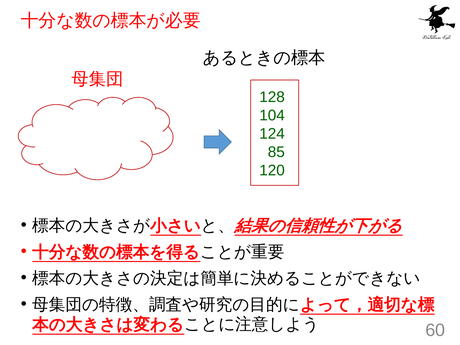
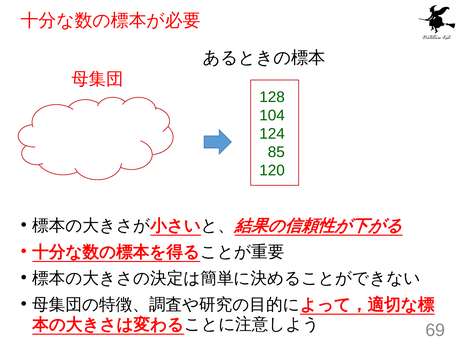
60: 60 -> 69 (435, 330)
